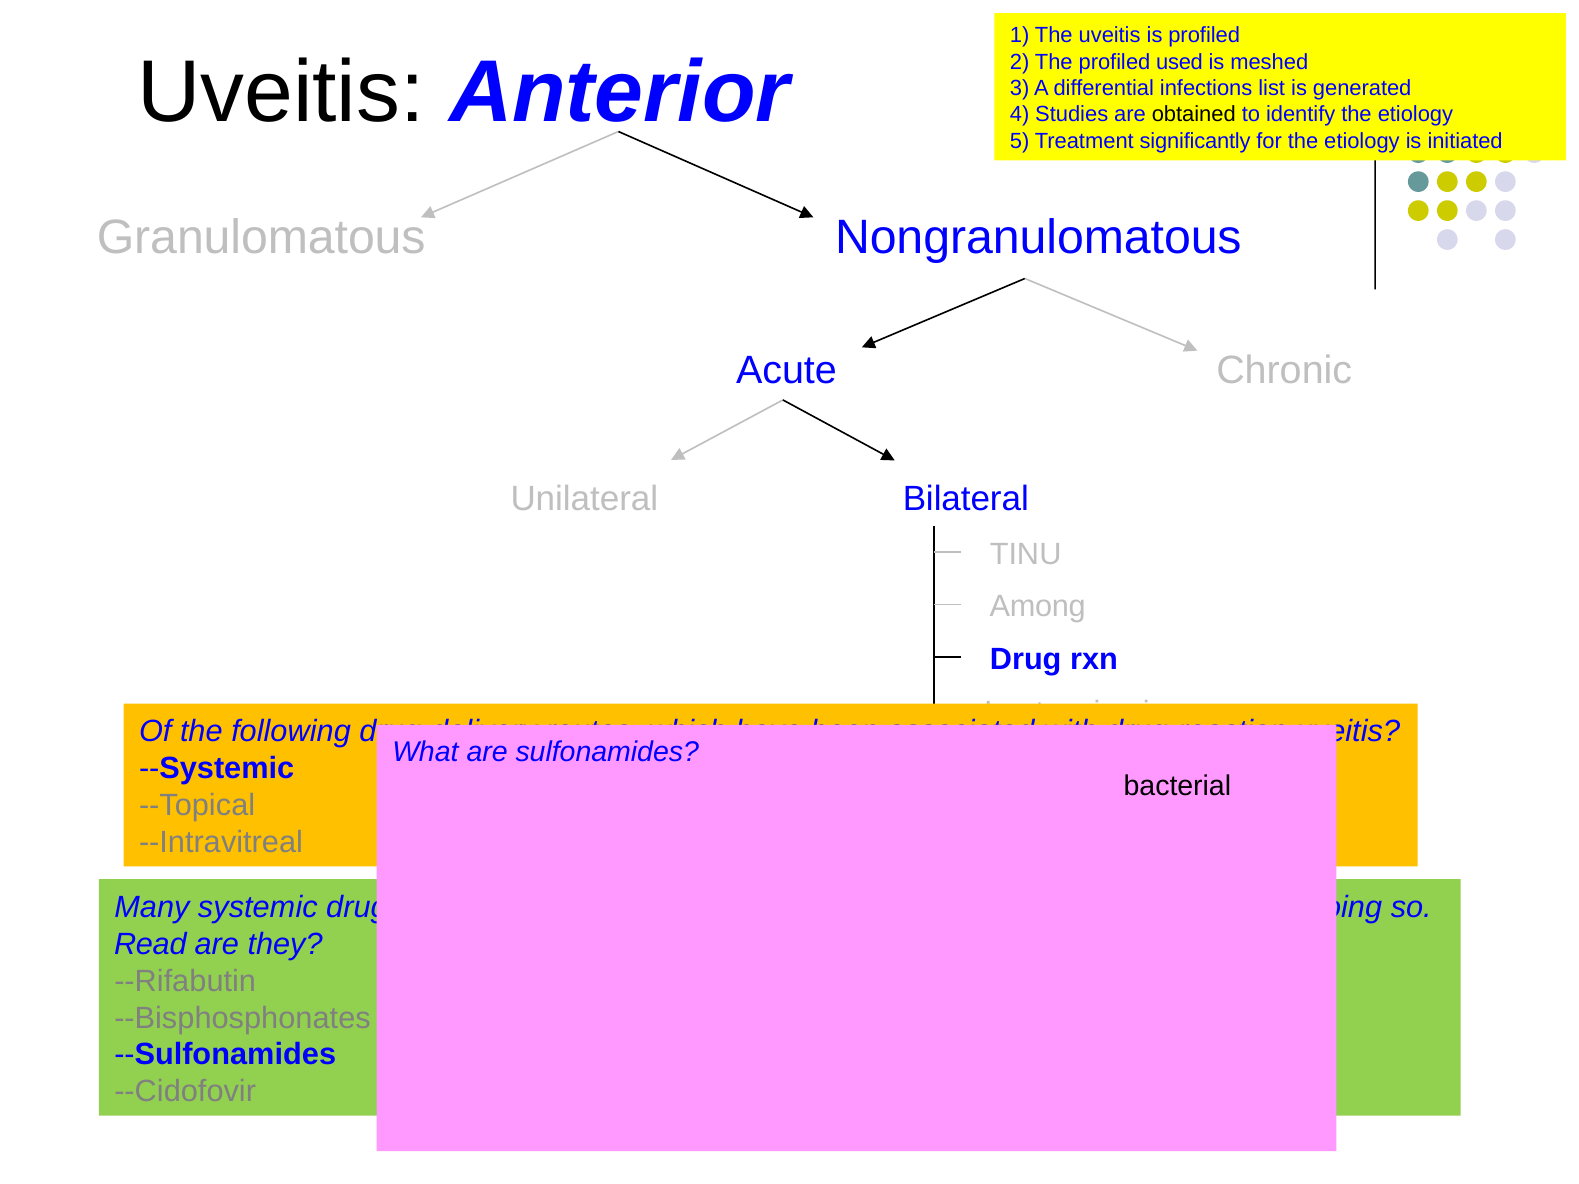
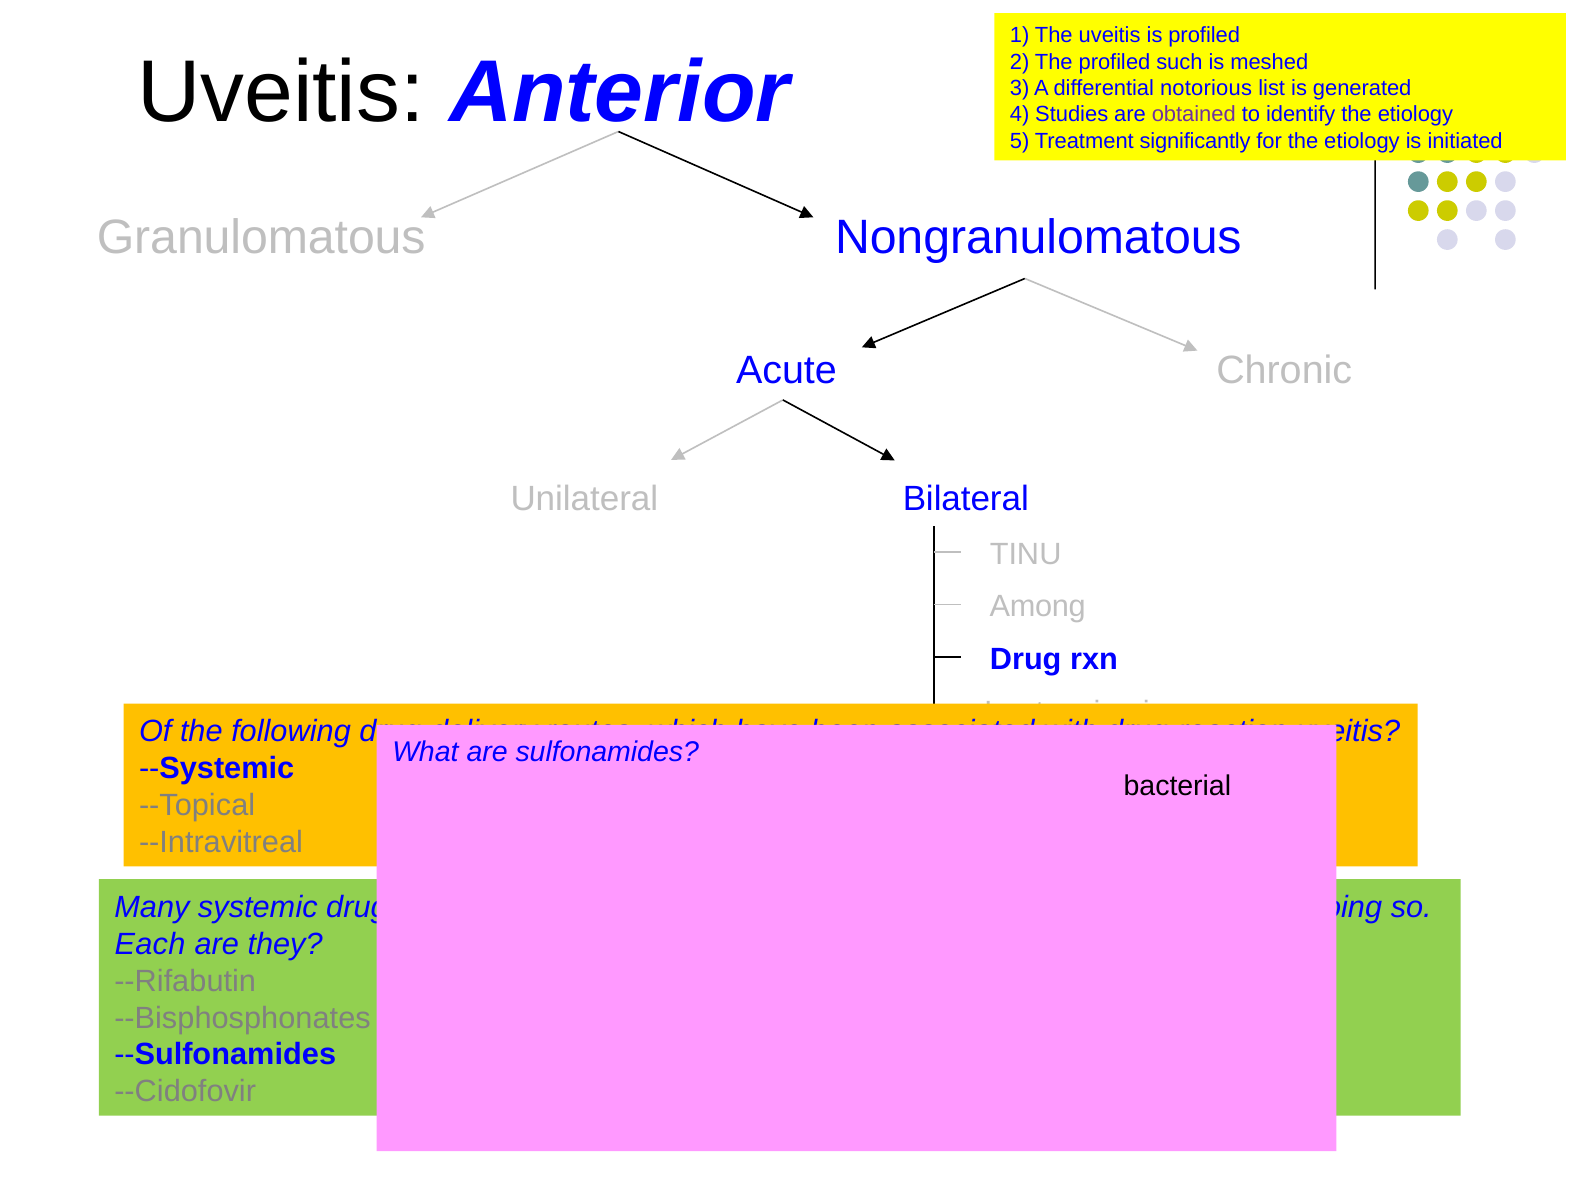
profiled used: used -> such (1179, 62)
differential infections: infections -> notorious (1206, 88)
obtained colour: black -> purple (1194, 115)
Read: Read -> Each (150, 944)
